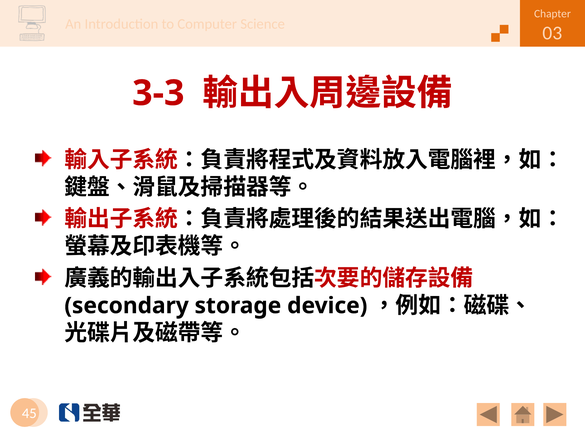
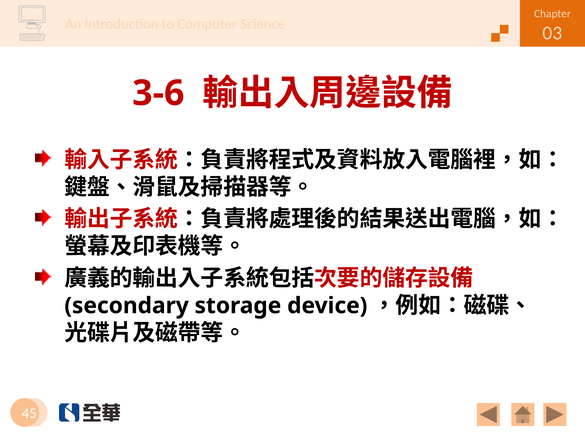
3-3: 3-3 -> 3-6 (158, 93)
